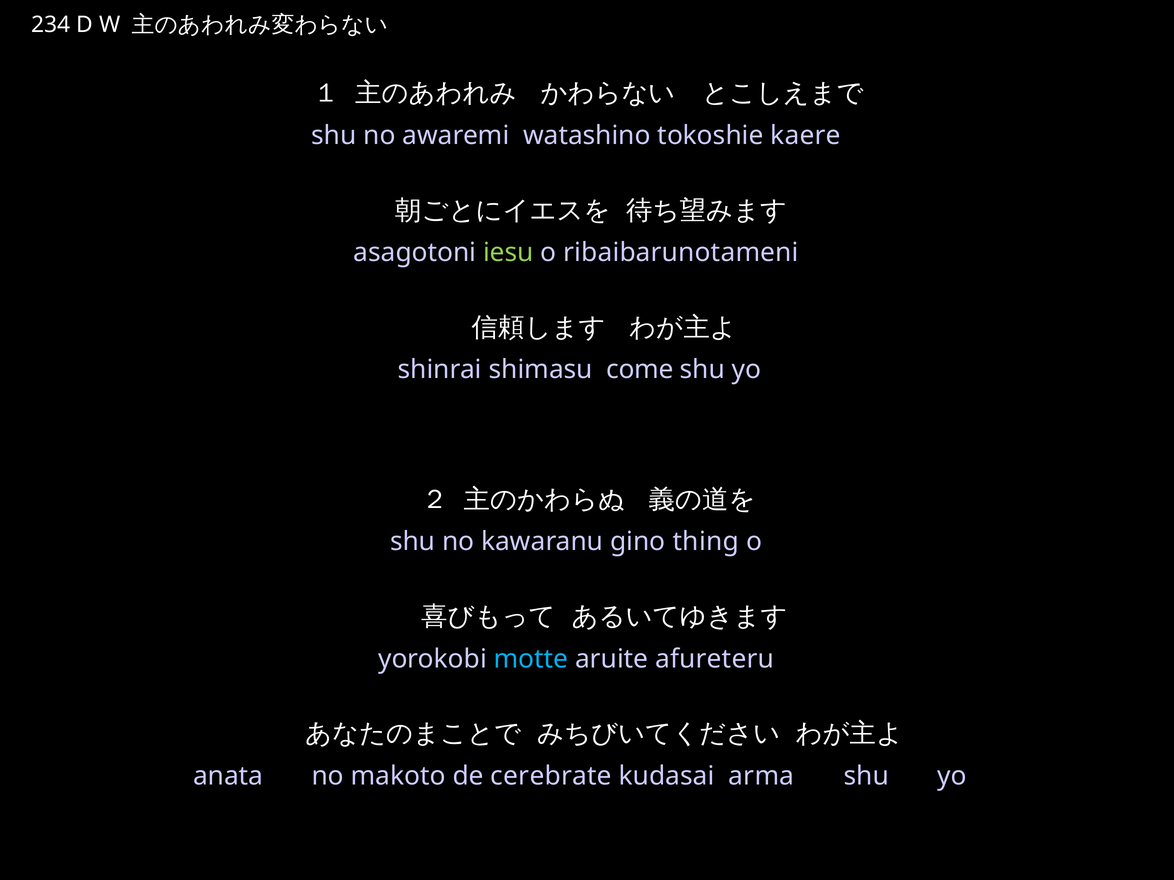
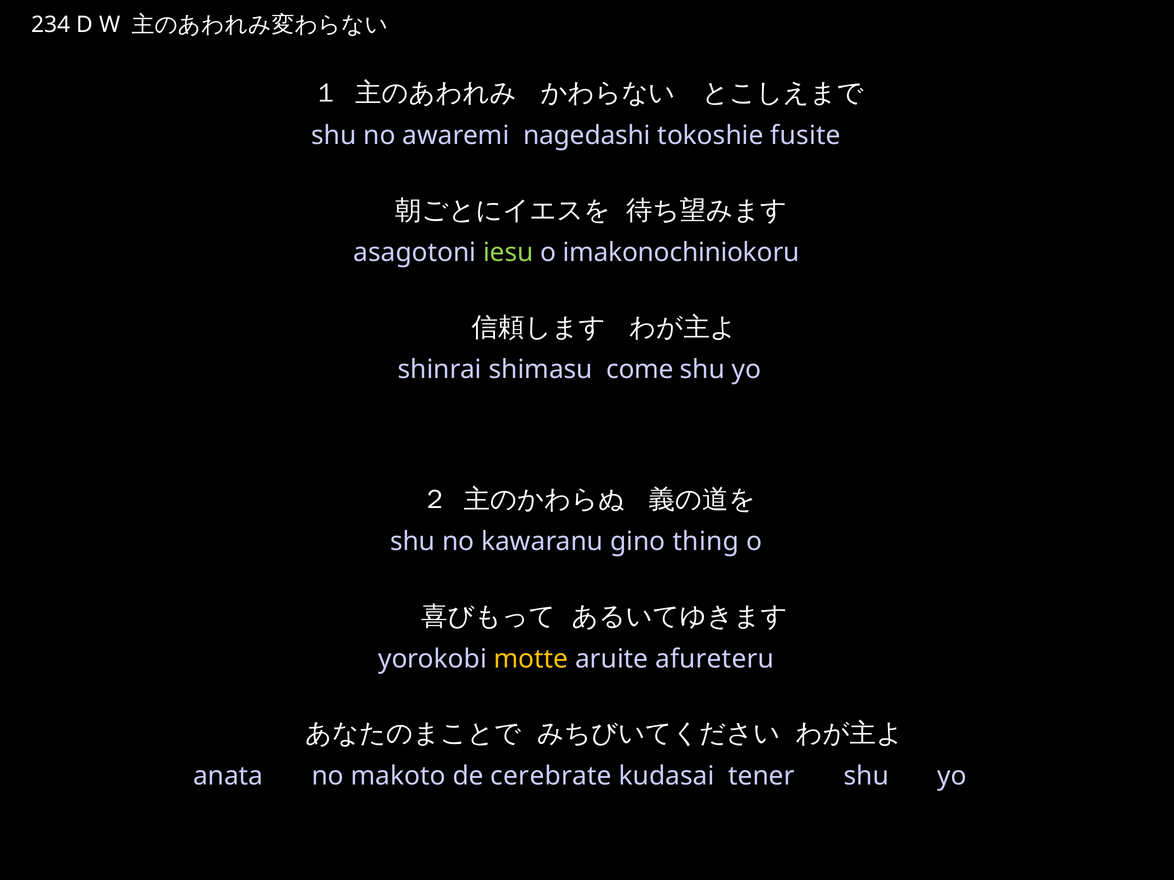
watashino: watashino -> nagedashi (587, 136)
kaere: kaere -> fusite (805, 136)
ribaibarunotameni: ribaibarunotameni -> imakonochiniokoru (681, 253)
motte colour: light blue -> yellow (531, 659)
arma: arma -> tener (761, 776)
